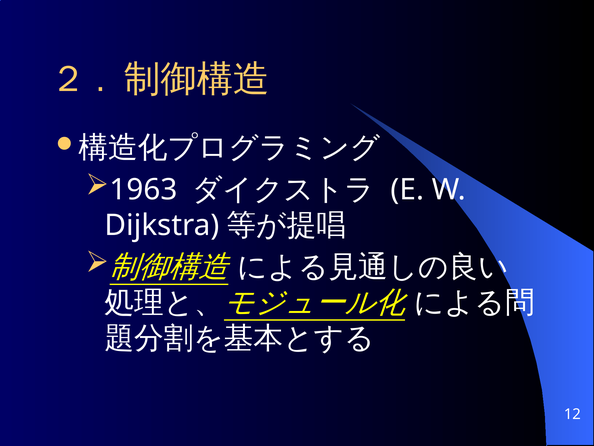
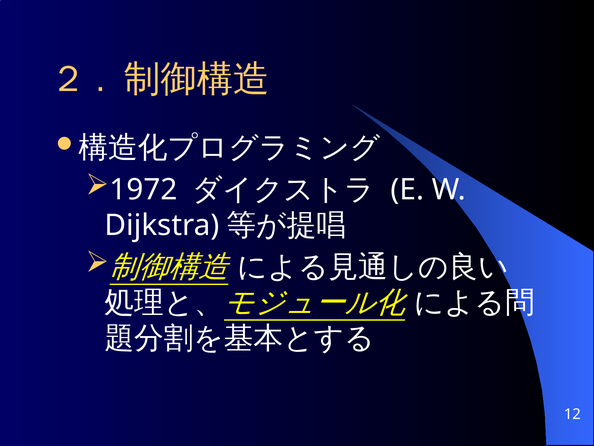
1963: 1963 -> 1972 (143, 190)
